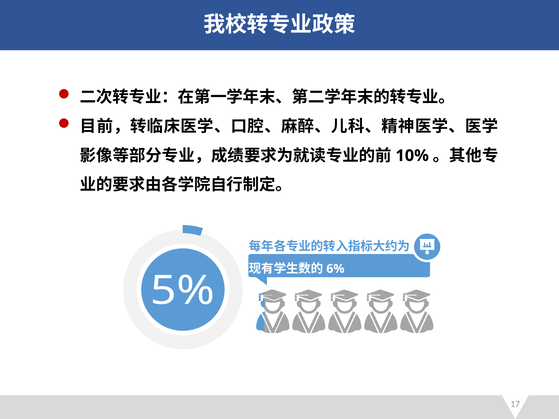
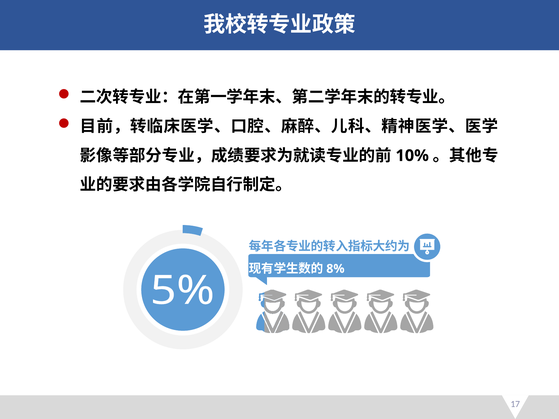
6%: 6% -> 8% (335, 269)
